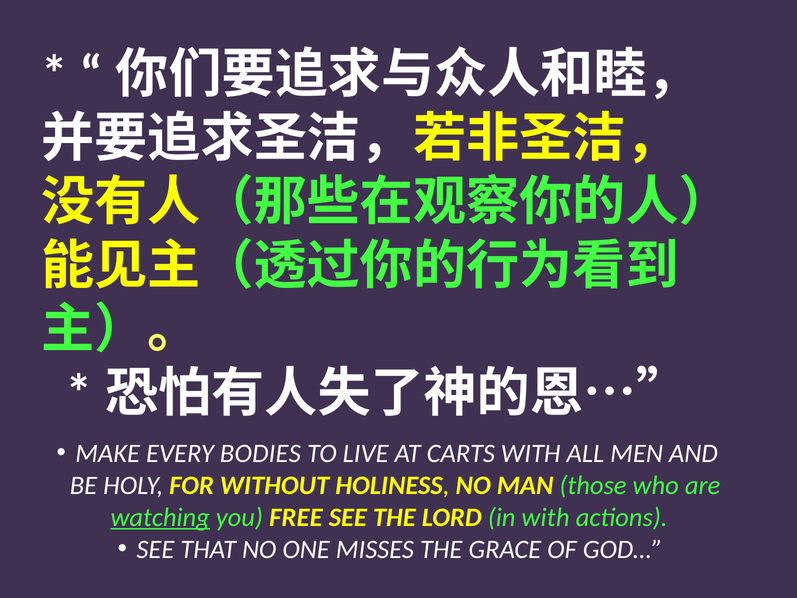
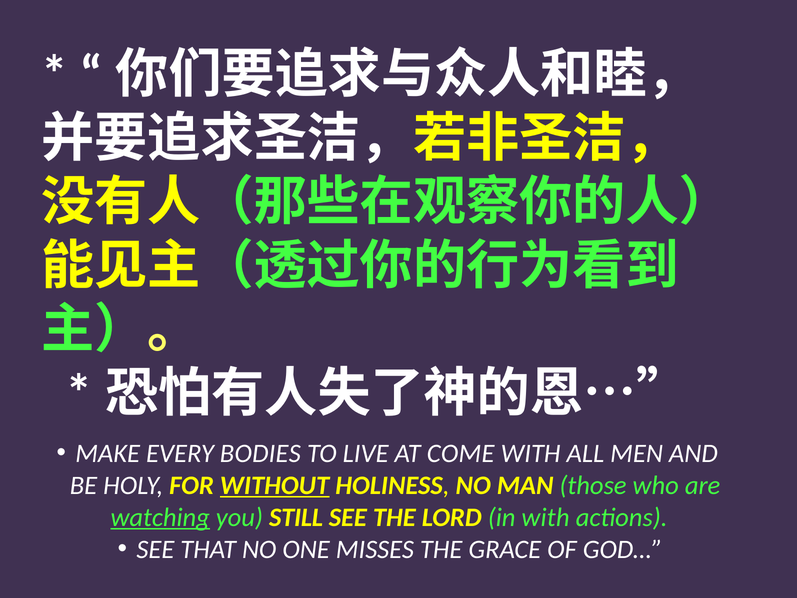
CARTS: CARTS -> COME (461, 453)
WITHOUT underline: none -> present (275, 485)
FREE: FREE -> STILL (296, 517)
